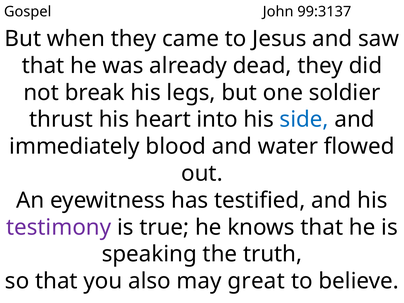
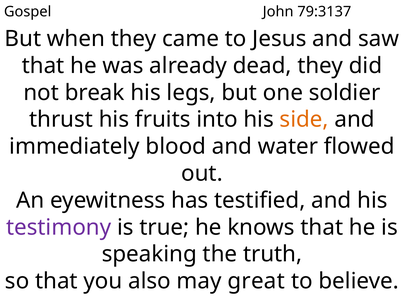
99:3137: 99:3137 -> 79:3137 (324, 12)
heart: heart -> fruits (163, 120)
side colour: blue -> orange (304, 120)
